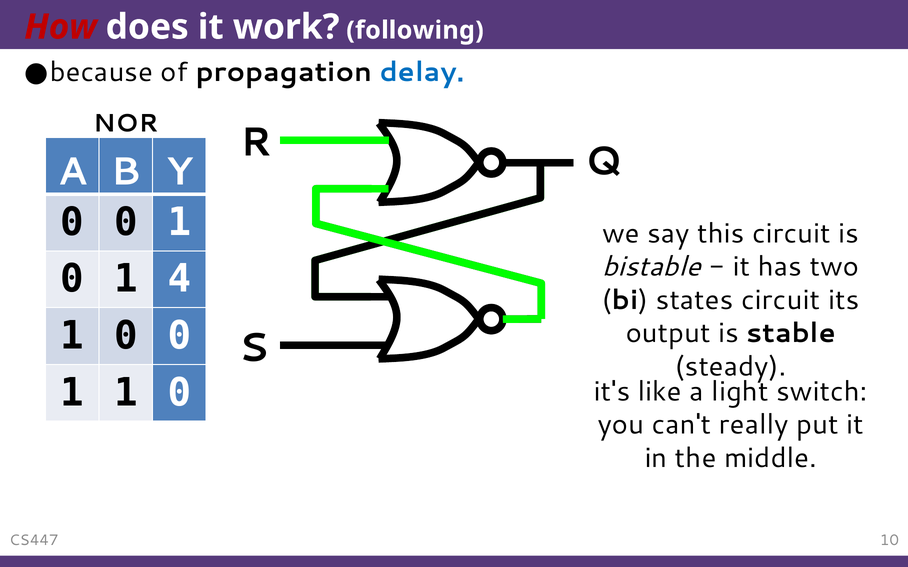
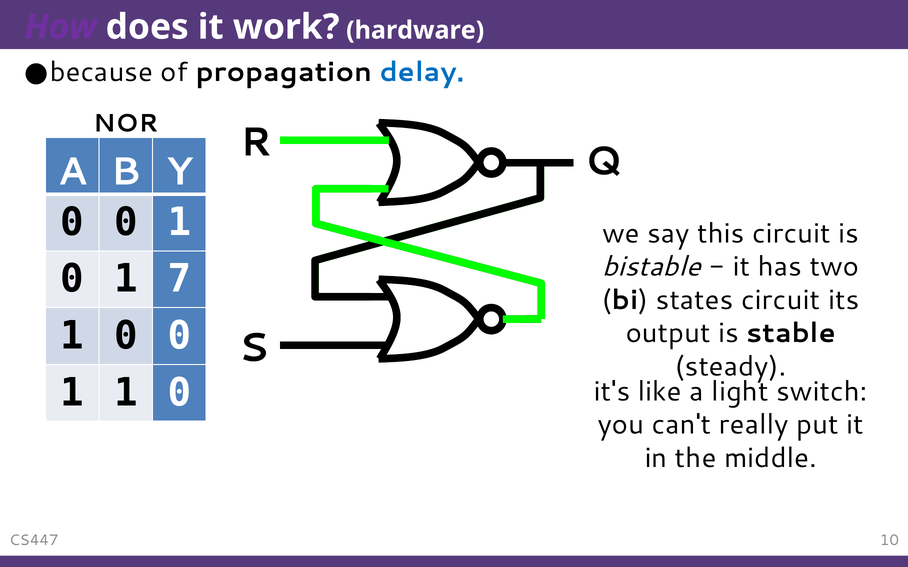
How colour: red -> purple (61, 27)
following: following -> hardware (415, 30)
4: 4 -> 7 (180, 279)
